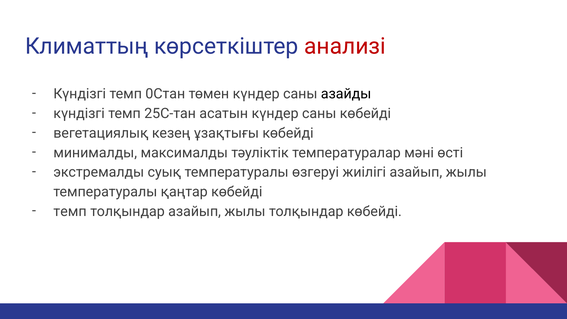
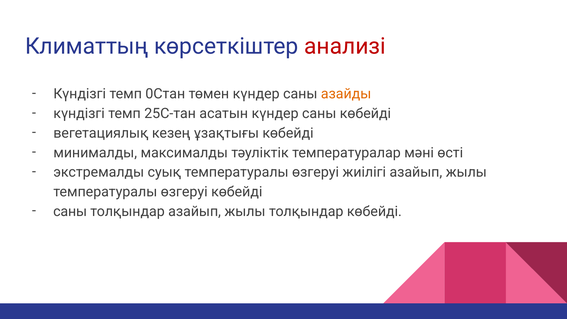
азайды colour: black -> orange (346, 94)
қаңтар: қаңтар -> өзгеруі (184, 192)
темп: темп -> саны (70, 211)
